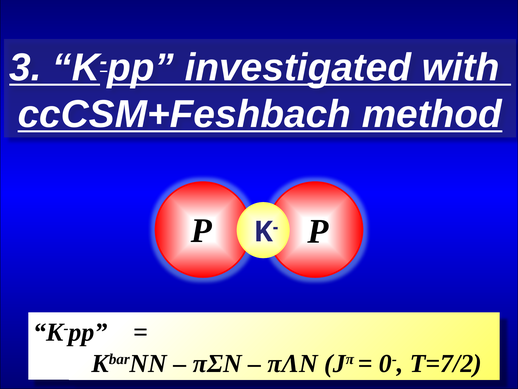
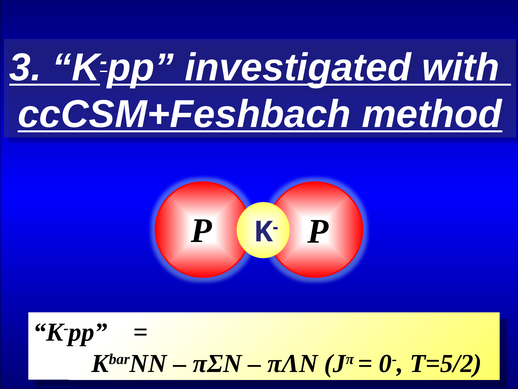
T=7/2: T=7/2 -> T=5/2 (446, 363)
